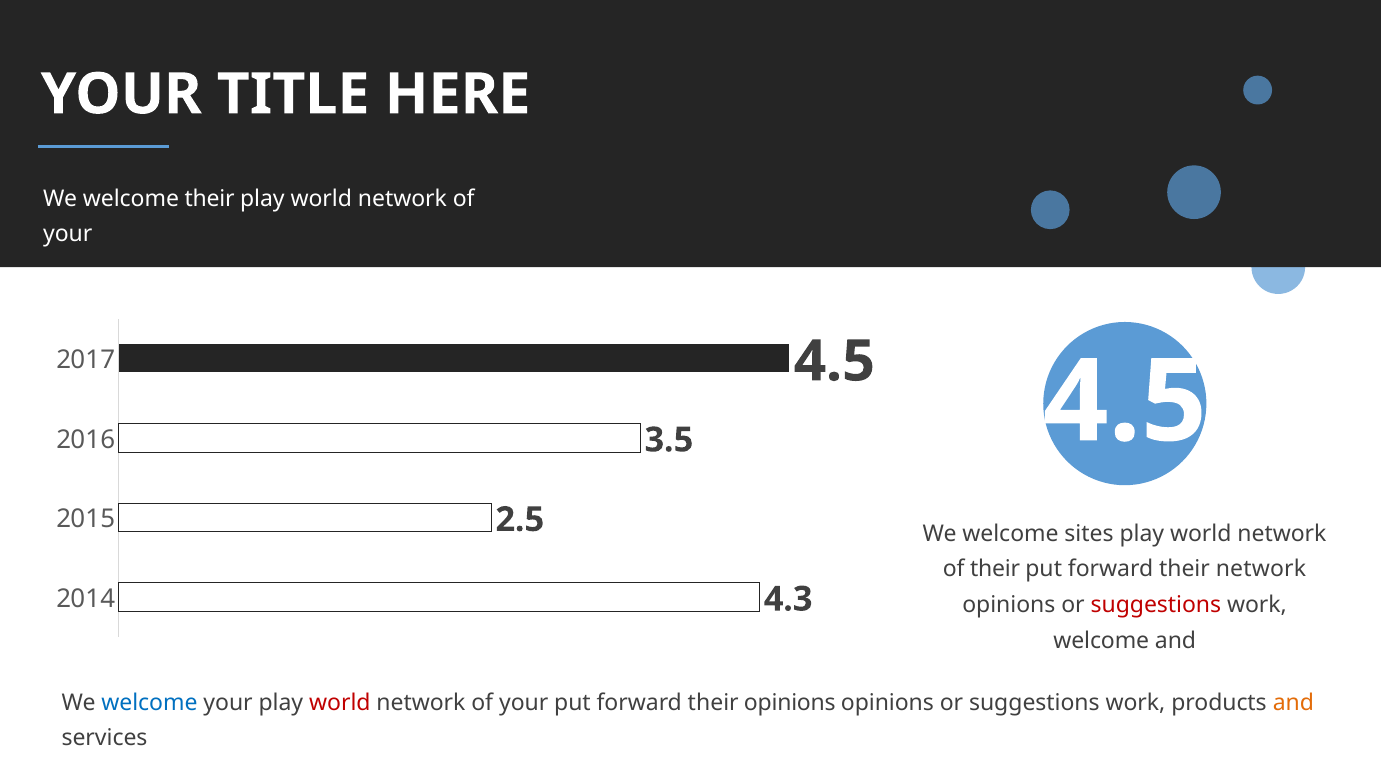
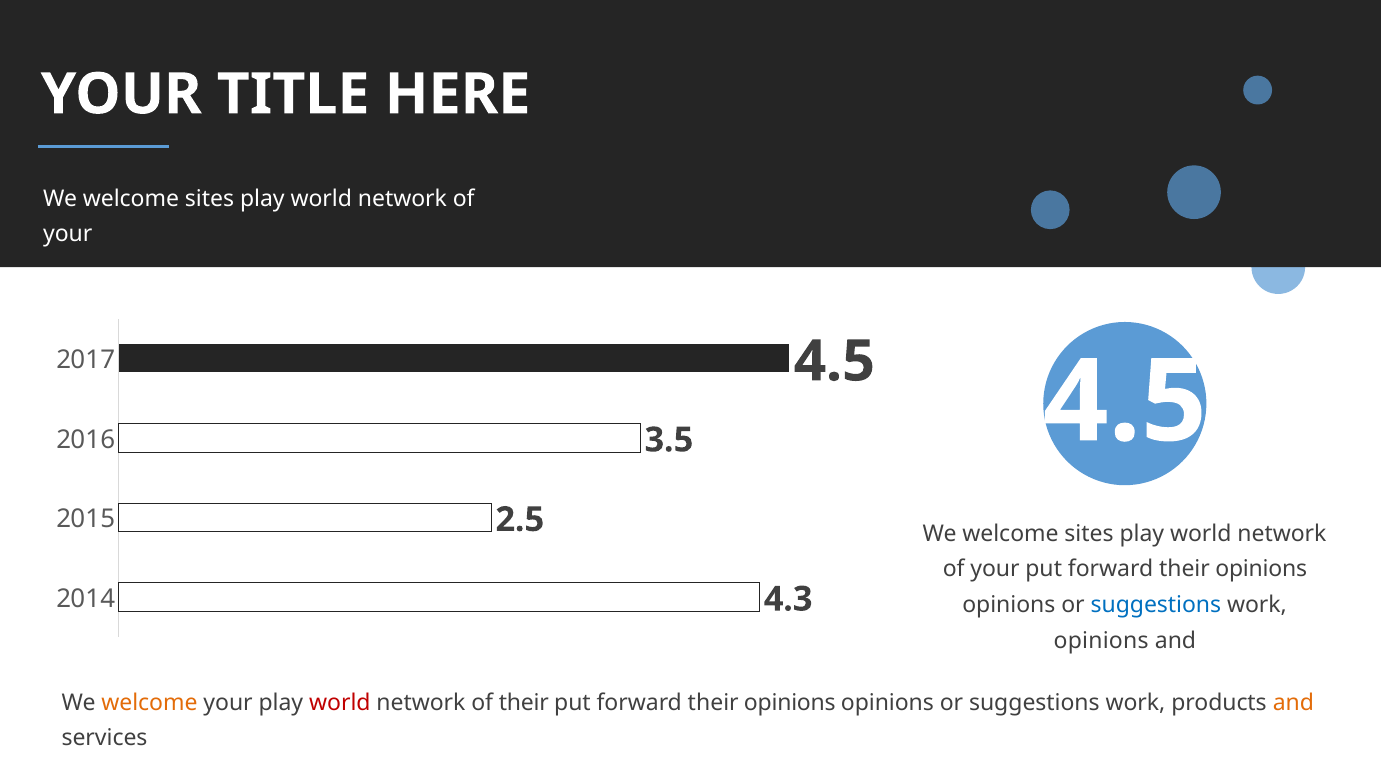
their: their -> sites (210, 198)
their: their -> your (995, 569)
network: network -> opinions (1261, 569)
suggestions colour: red -> blue (1156, 605)
welcome: welcome -> opinions (1101, 641)
welcome colour: blue -> orange (149, 702)
your: your -> their (524, 702)
